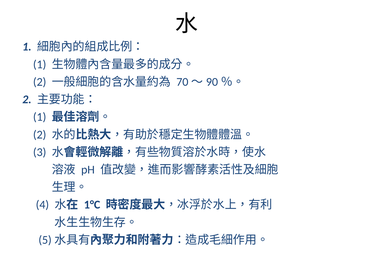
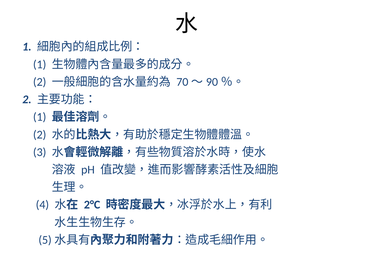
1°C: 1°C -> 2°C (92, 205)
